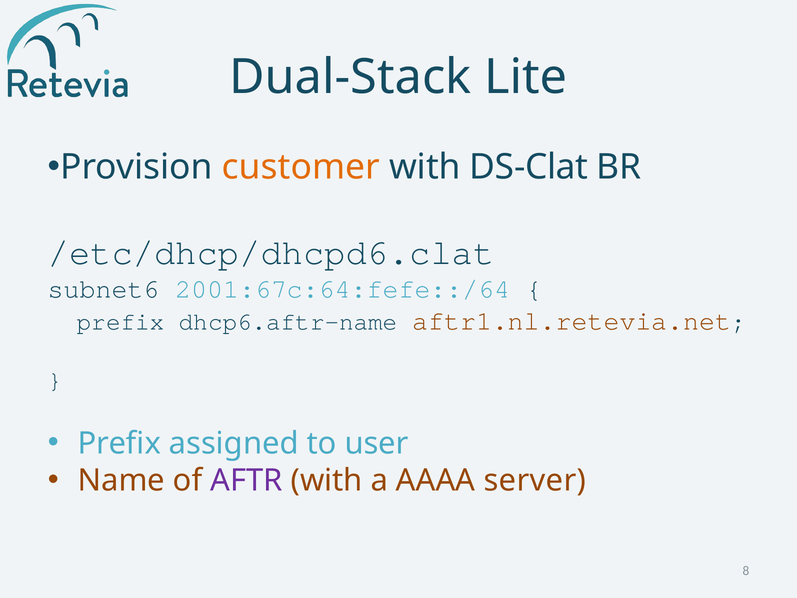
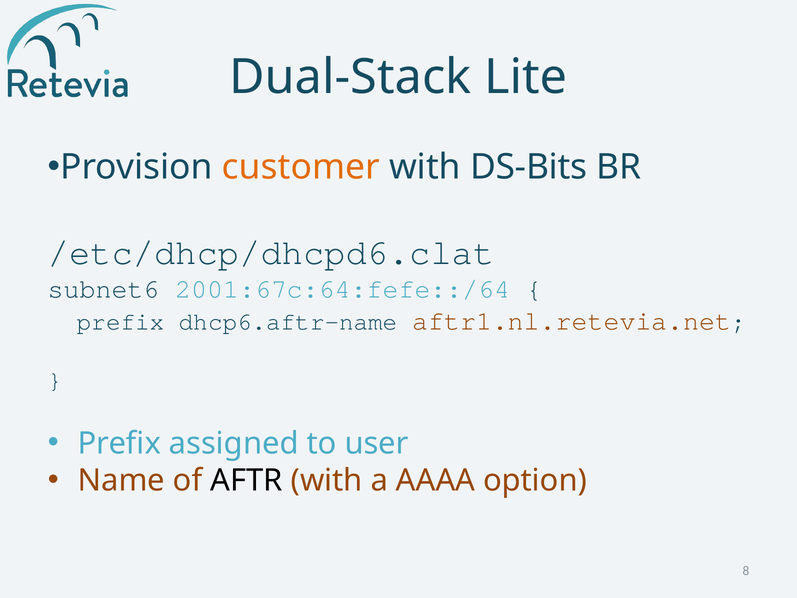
DS-Clat: DS-Clat -> DS-Bits (529, 167)
AFTR colour: purple -> black (247, 480)
server: server -> option (535, 480)
